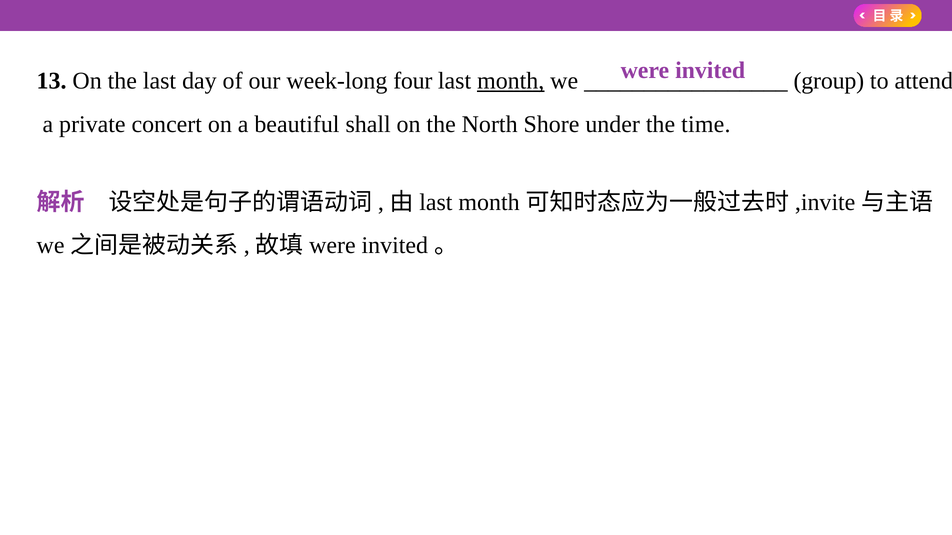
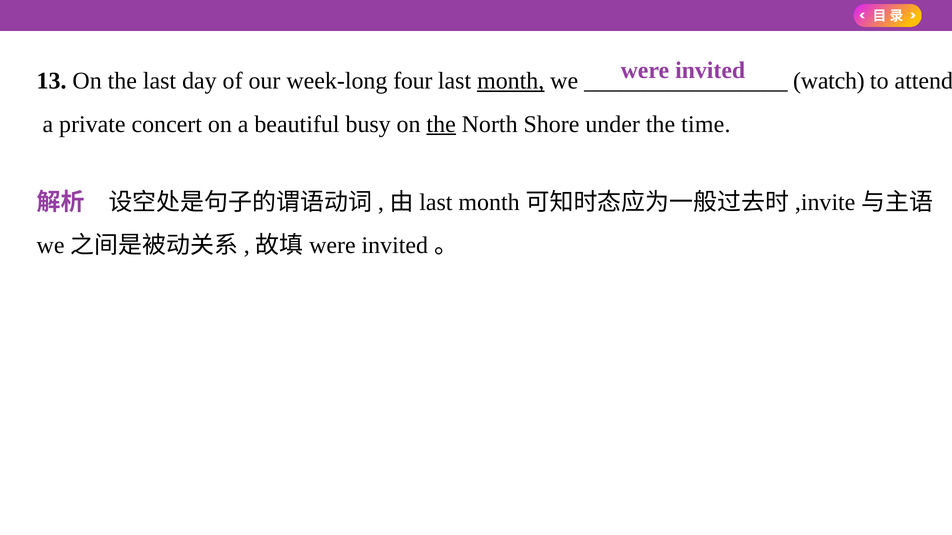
group: group -> watch (829, 81)
shall: shall -> busy (368, 124)
the underline: none -> present (441, 124)
